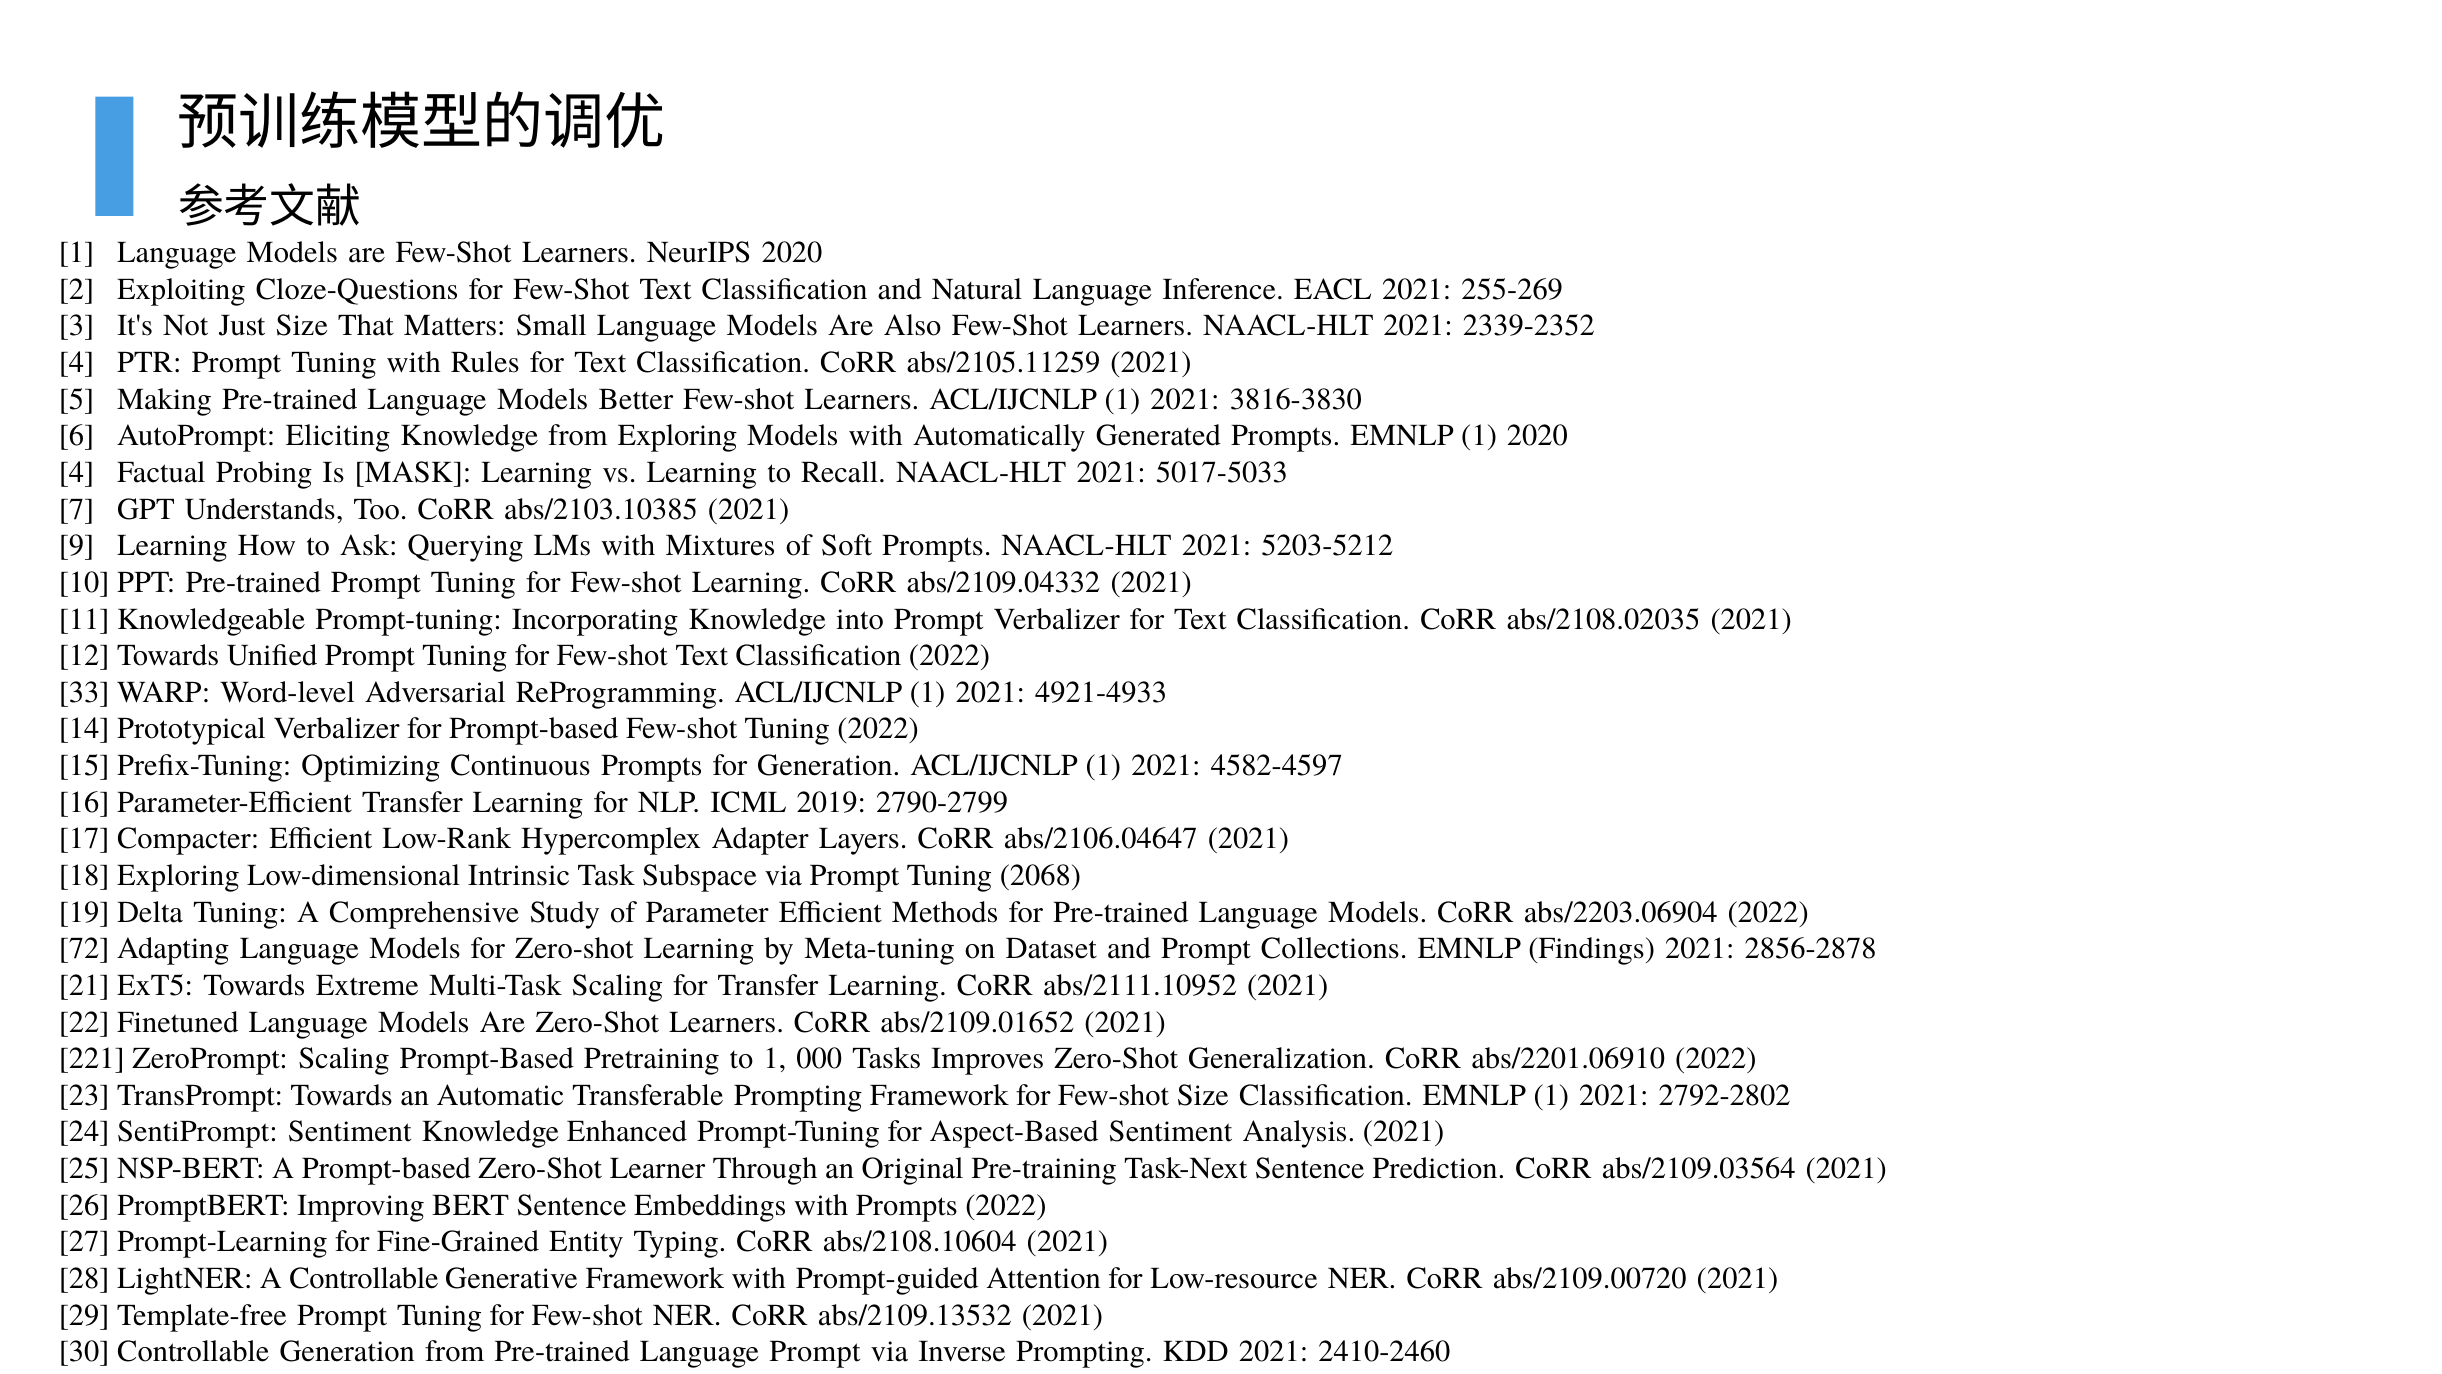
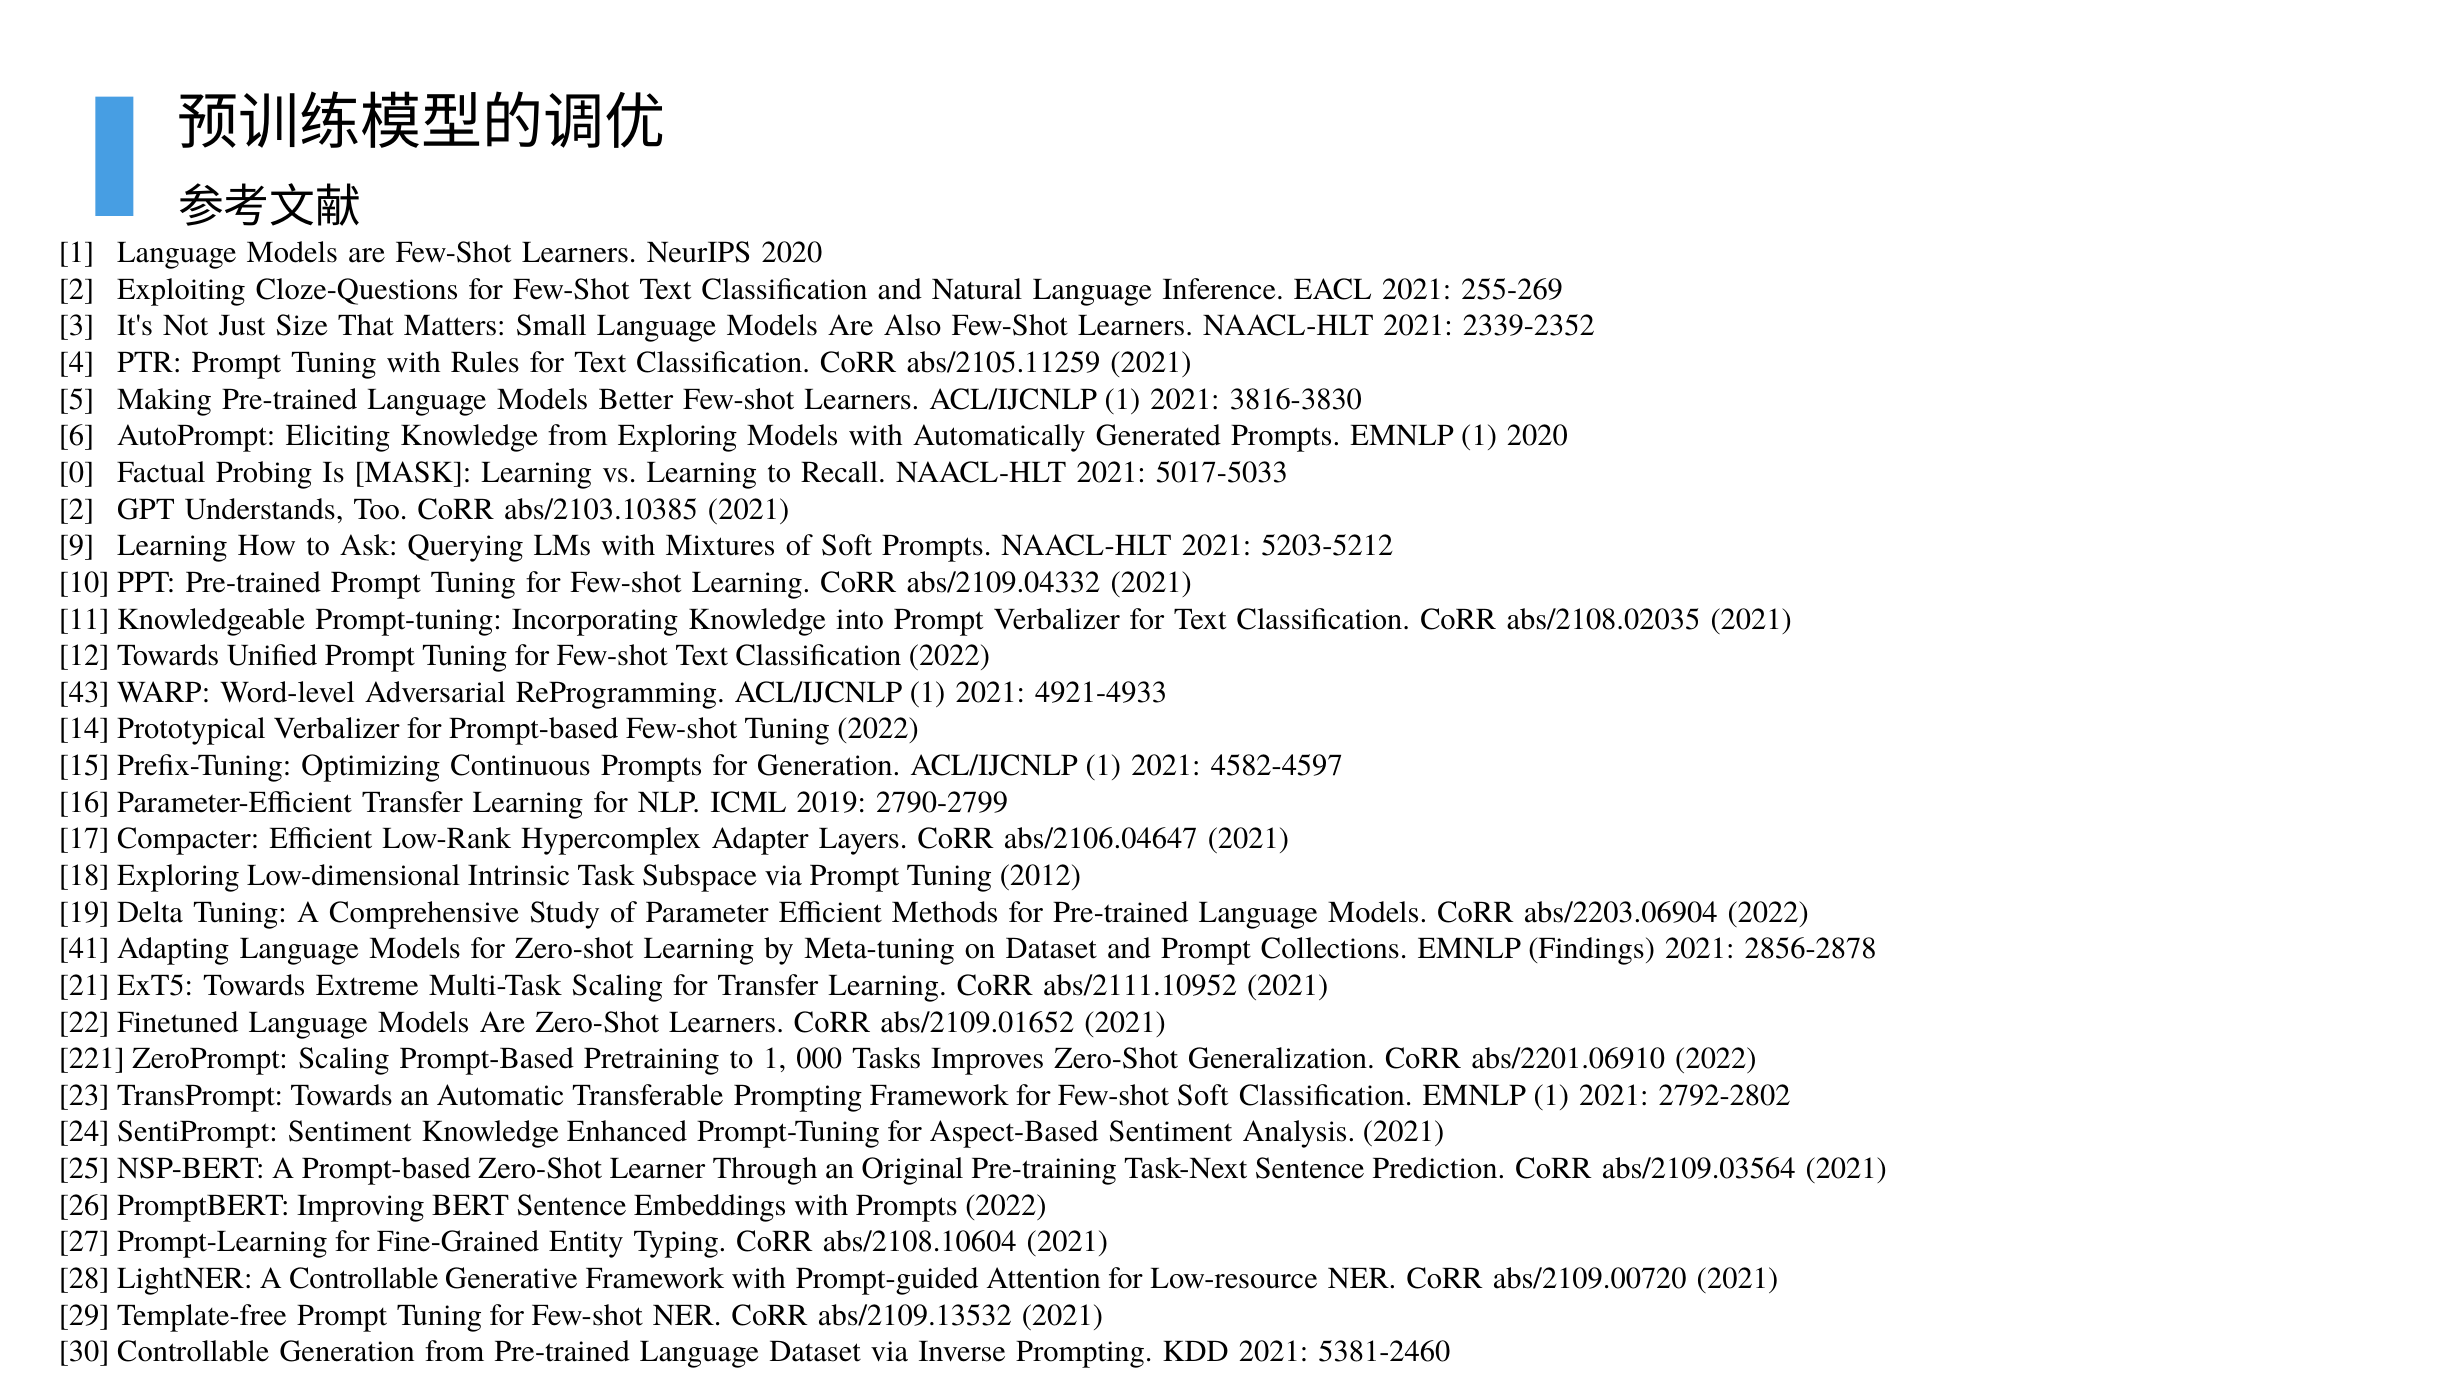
4: 4 -> 0 (77, 472)
7: 7 -> 2 (77, 509)
33: 33 -> 43 (84, 692)
2068: 2068 -> 2012 (1040, 875)
72: 72 -> 41 (84, 948)
Few-shot Size: Size -> Soft (1203, 1095)
Language Prompt: Prompt -> Dataset (815, 1351)
2410-2460: 2410-2460 -> 5381-2460 (1384, 1351)
